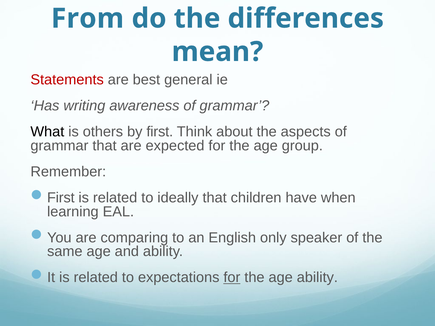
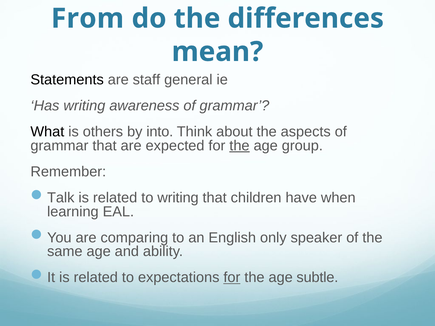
Statements colour: red -> black (67, 80)
best: best -> staff (146, 80)
by first: first -> into (160, 132)
the underline: none -> present (239, 146)
First: First -> Talk (61, 198)
to ideally: ideally -> writing (178, 198)
age ability: ability -> subtle (317, 278)
